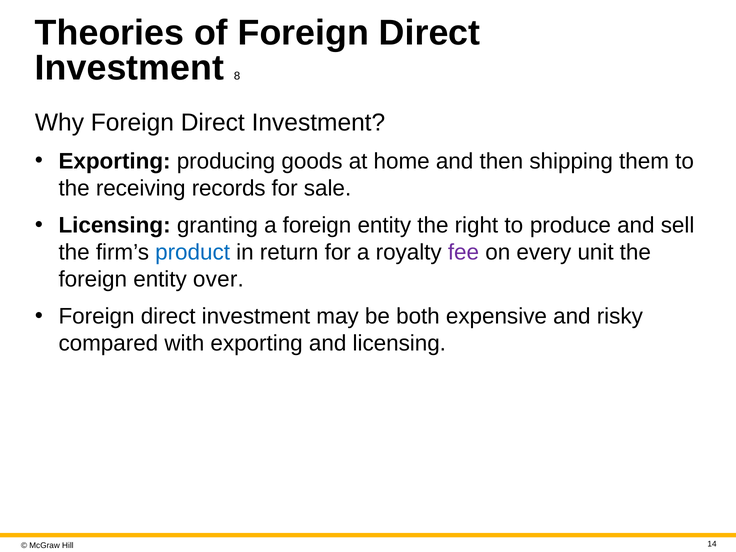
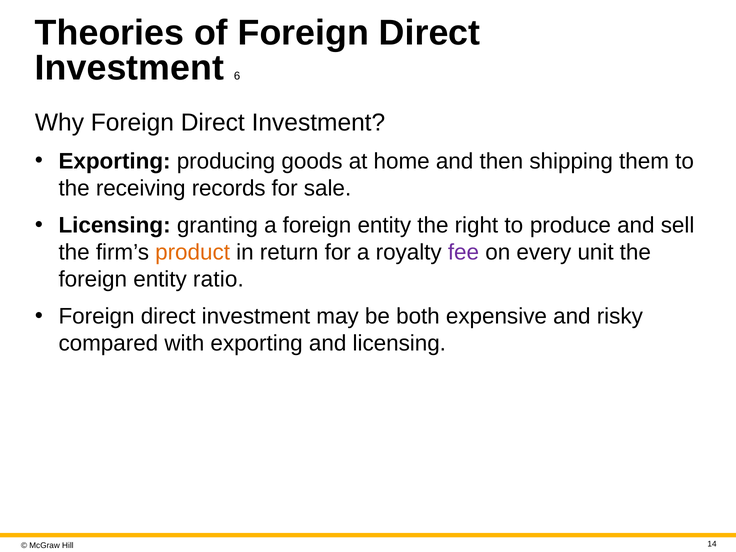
8: 8 -> 6 (237, 76)
product colour: blue -> orange (193, 252)
over: over -> ratio (218, 279)
